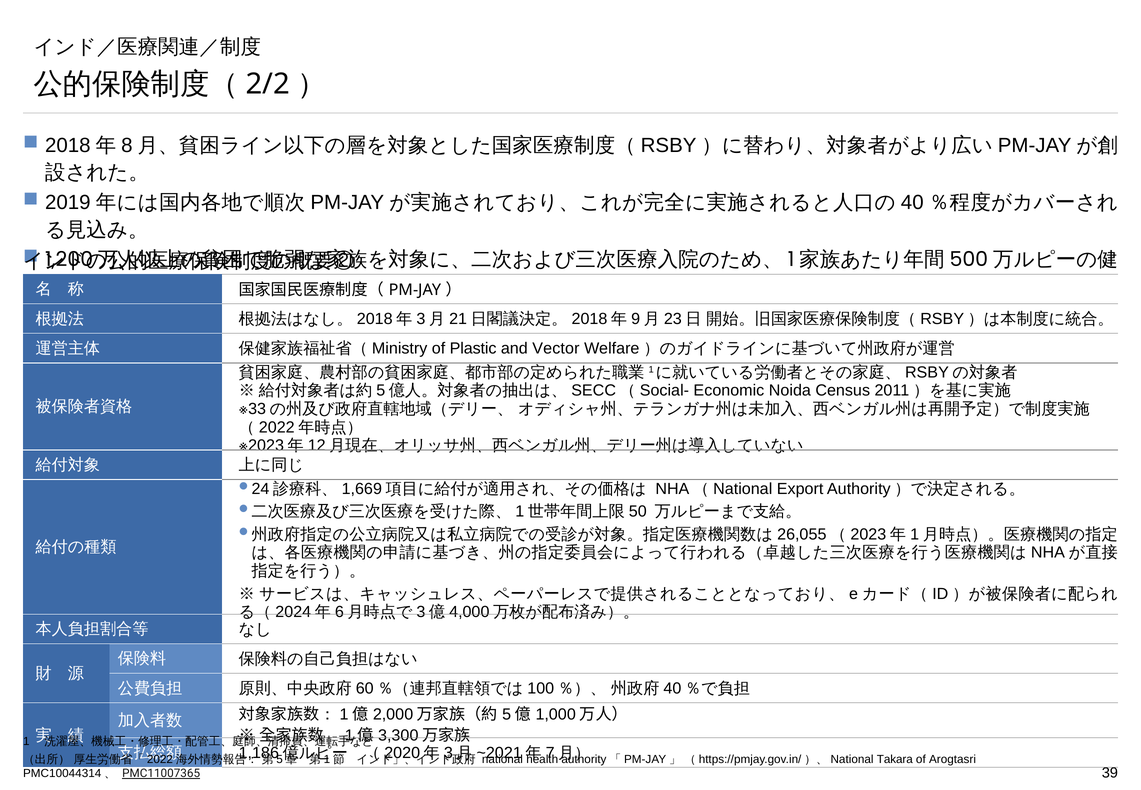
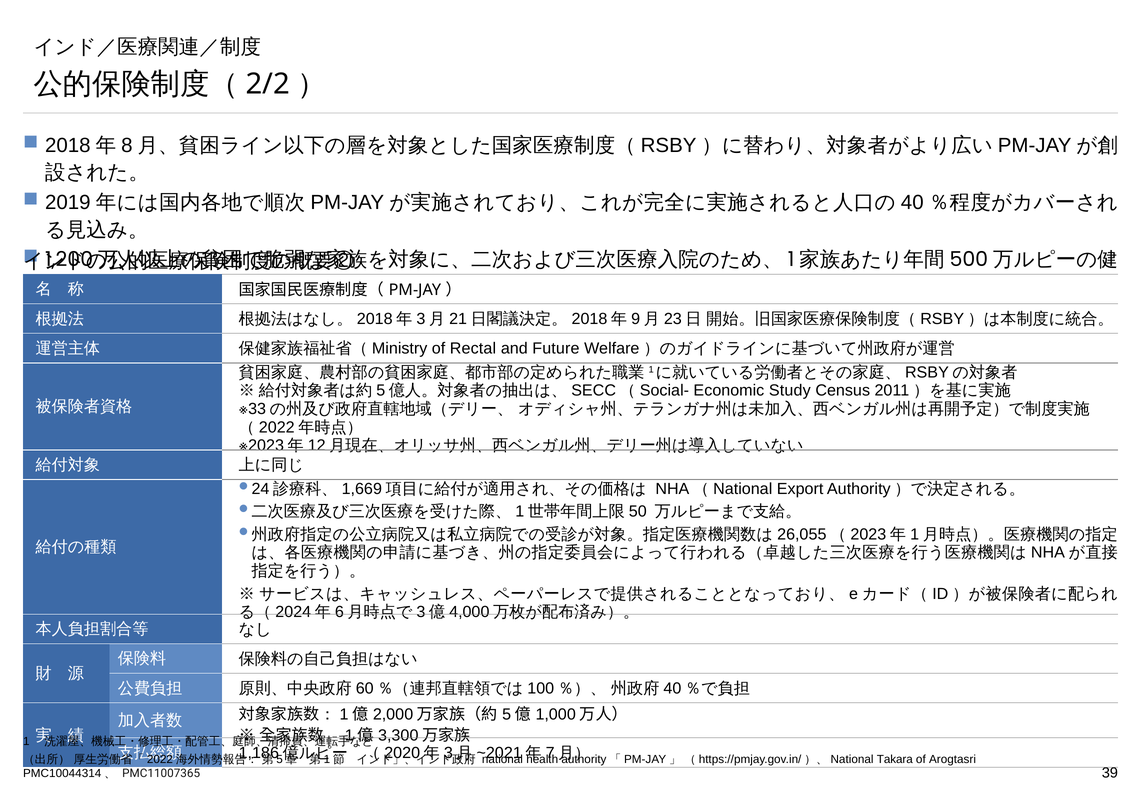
Plastic: Plastic -> Rectal (473, 348)
Vector: Vector -> Future (556, 348)
Noida: Noida -> Study (790, 391)
PMC11007365 underline: present -> none (161, 773)
